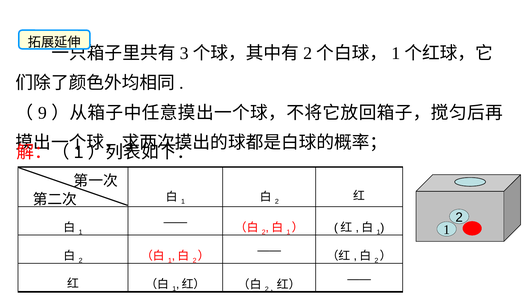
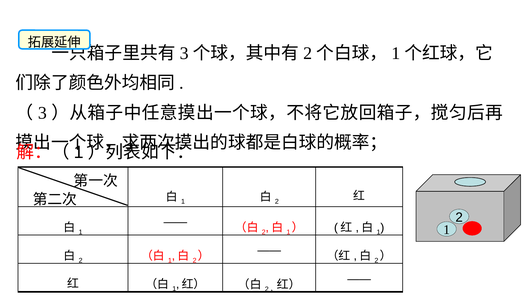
9: 9 -> 3 (42, 113)
